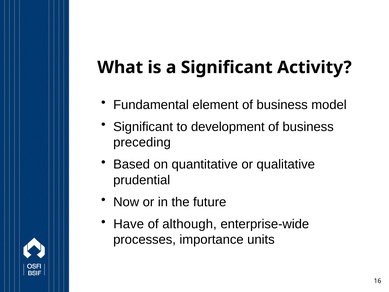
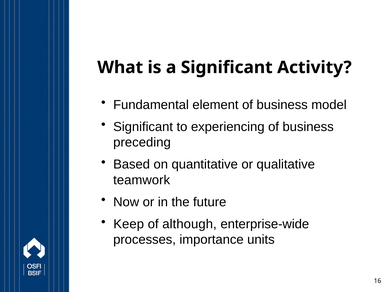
development: development -> experiencing (228, 127)
prudential: prudential -> teamwork (142, 180)
Have: Have -> Keep (129, 224)
